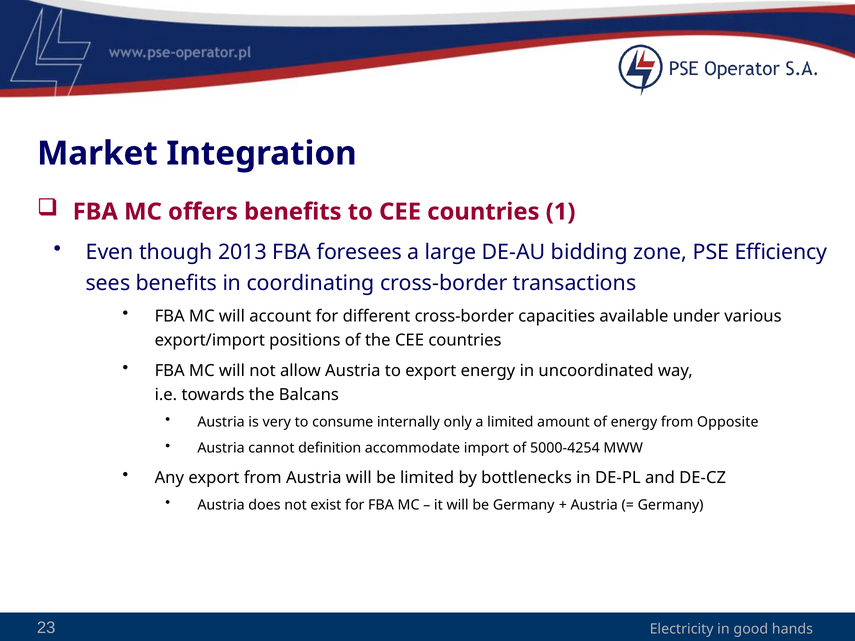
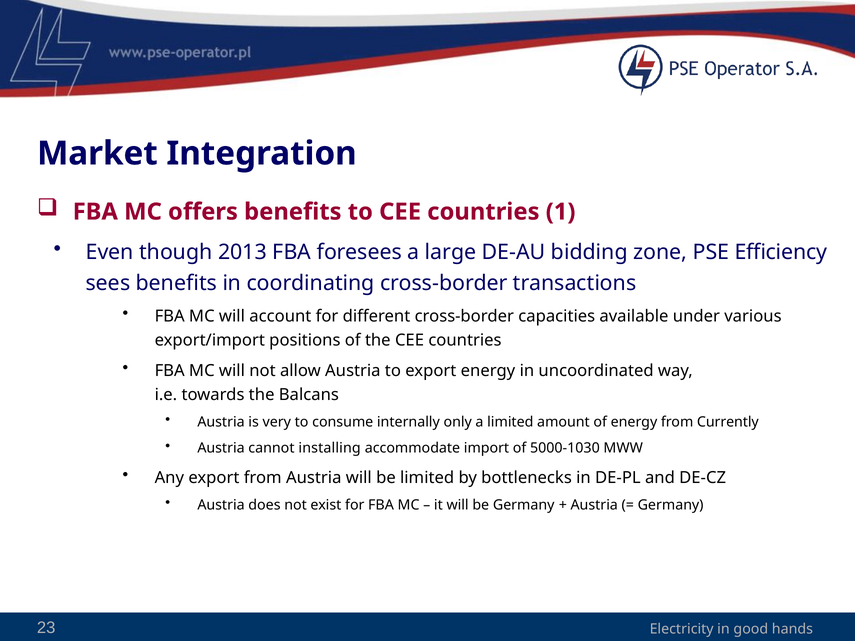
Opposite: Opposite -> Currently (728, 422)
definition: definition -> installing (330, 448)
5000-4254: 5000-4254 -> 5000-1030 (565, 448)
